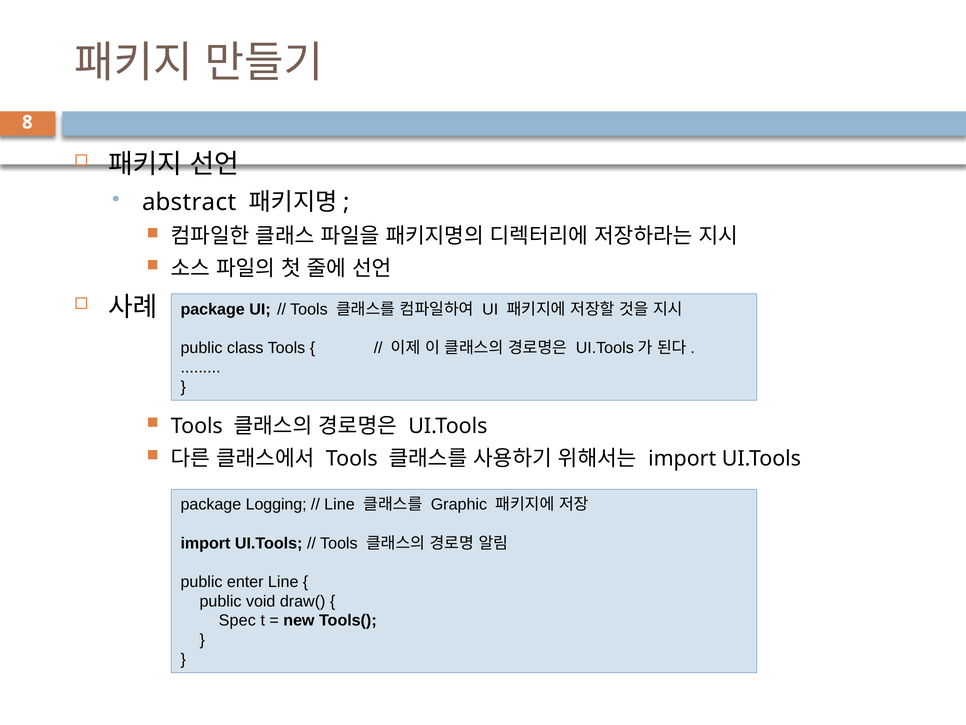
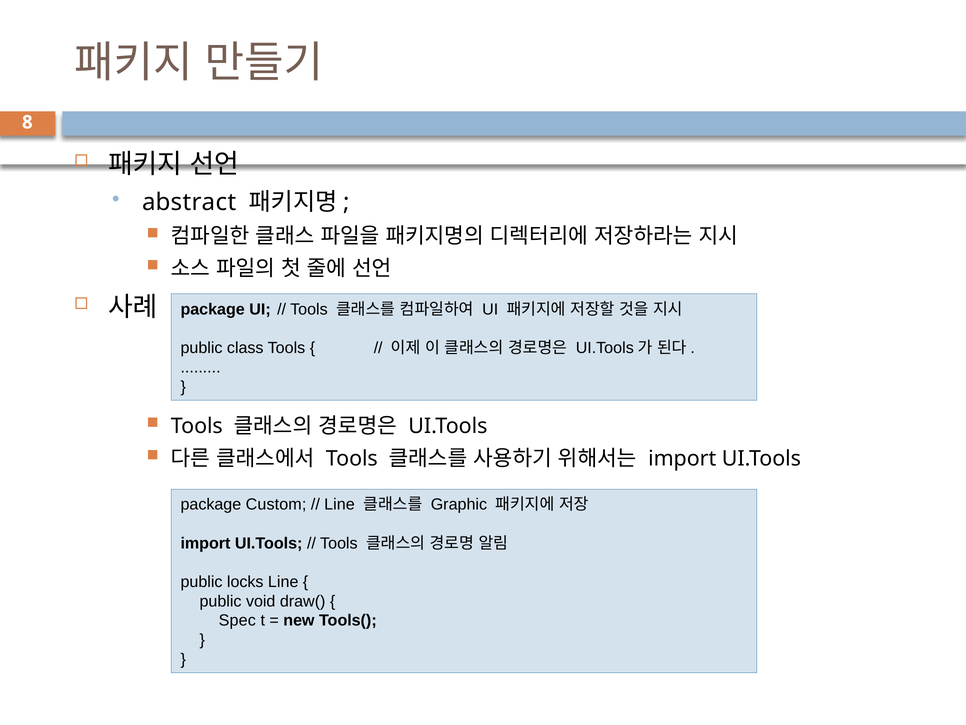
Logging: Logging -> Custom (276, 504)
enter: enter -> locks (245, 582)
